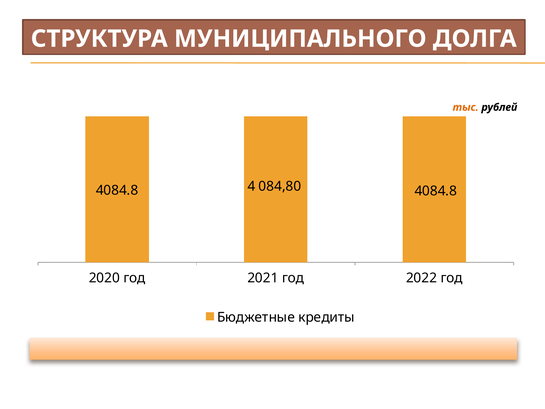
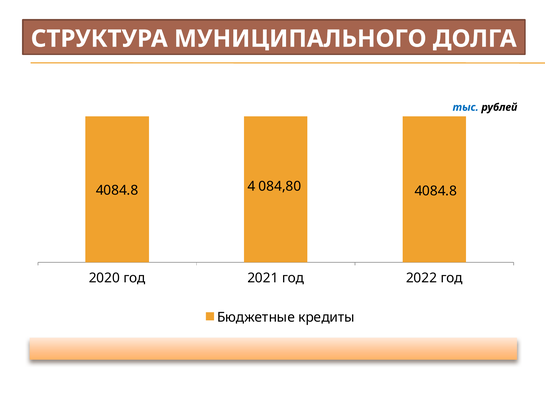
тыс colour: orange -> blue (466, 107)
